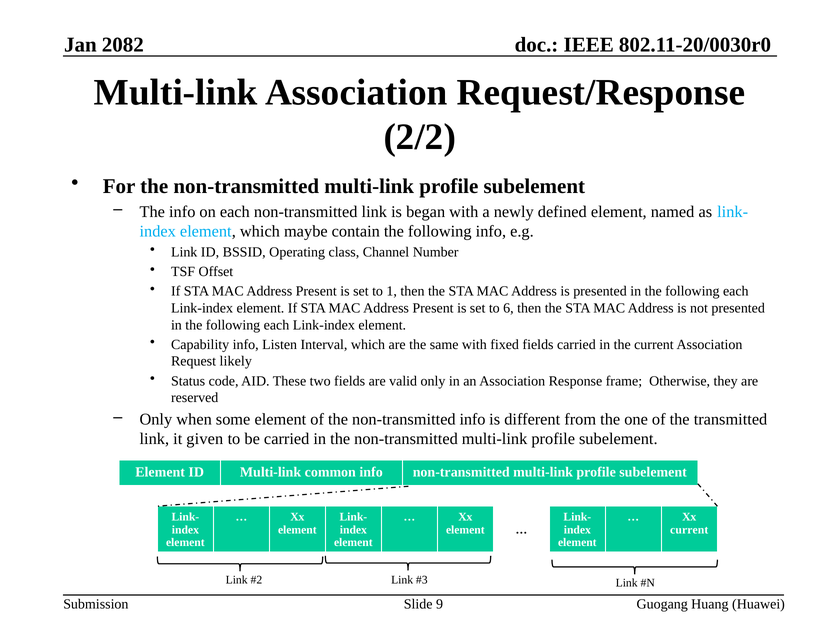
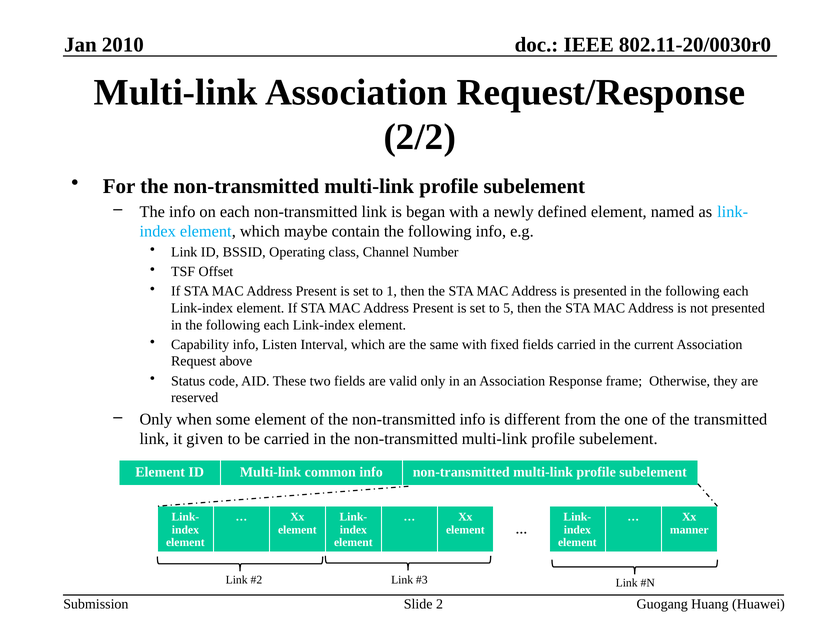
2082: 2082 -> 2010 (123, 45)
6: 6 -> 5 (508, 308)
likely: likely -> above (236, 361)
current: current -> manner (689, 530)
9: 9 -> 2 (440, 604)
